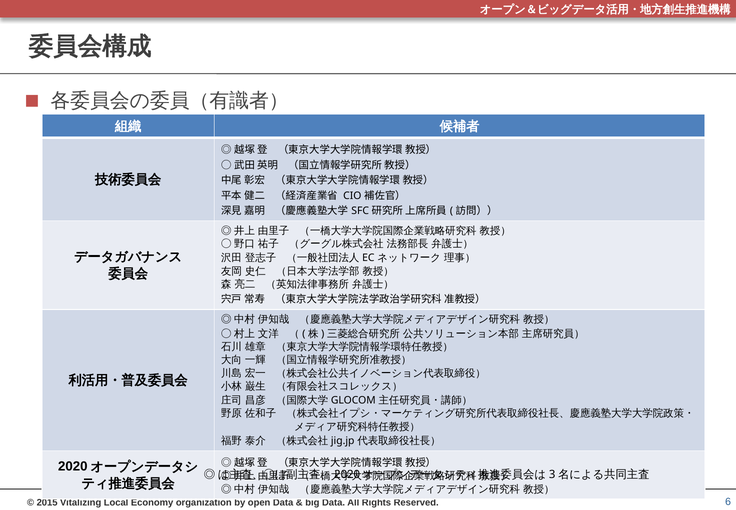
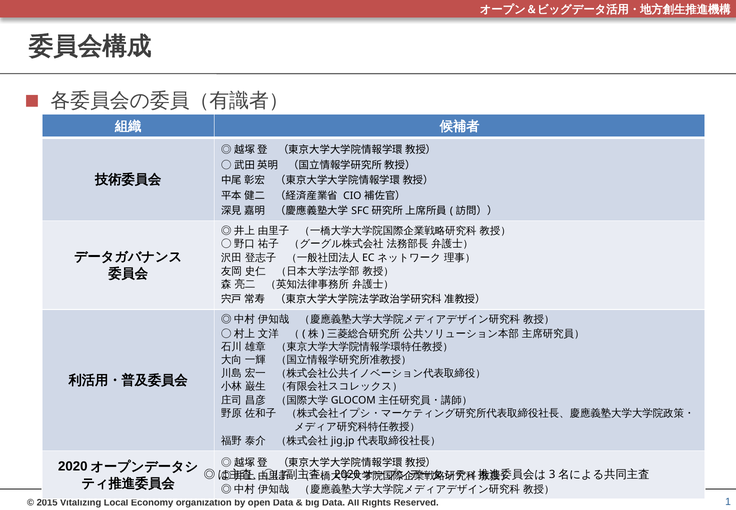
6: 6 -> 1 (728, 502)
